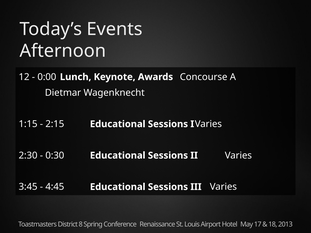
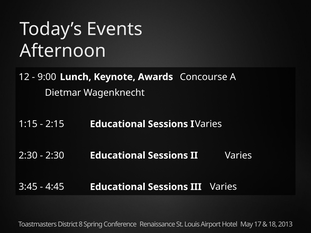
0:00: 0:00 -> 9:00 (47, 77)
0:30: 0:30 -> 2:30 (55, 156)
